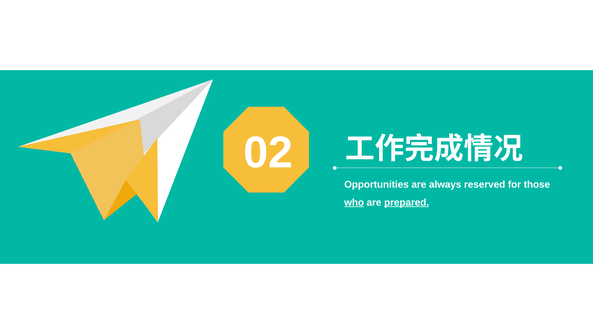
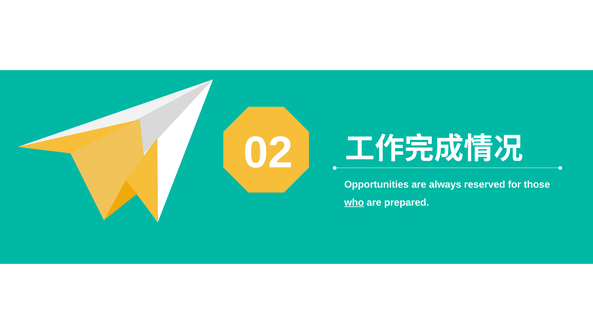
prepared underline: present -> none (407, 202)
